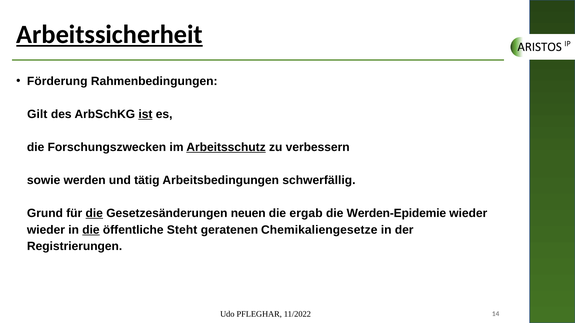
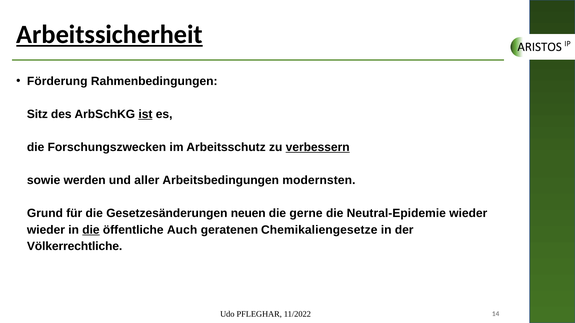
Gilt: Gilt -> Sitz (37, 114)
Arbeitsschutz underline: present -> none (226, 147)
verbessern underline: none -> present (318, 147)
tätig: tätig -> aller (147, 181)
schwerfällig: schwerfällig -> modernsten (319, 181)
die underline: present -> none (94, 214)
ergab: ergab -> gerne (306, 214)
Werden-Epidemie: Werden-Epidemie -> Neutral-Epidemie (396, 214)
Steht: Steht -> Auch (182, 230)
Registrierungen: Registrierungen -> Völkerrechtliche (75, 247)
